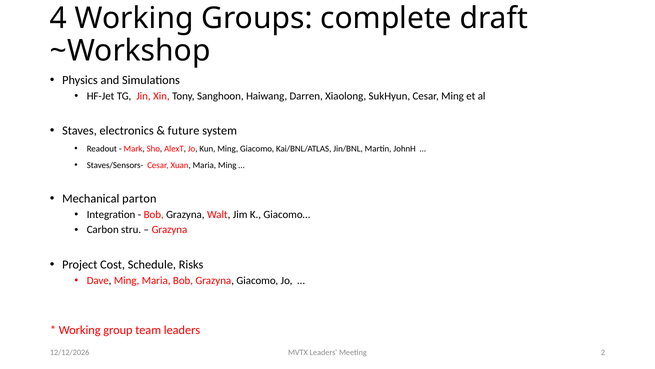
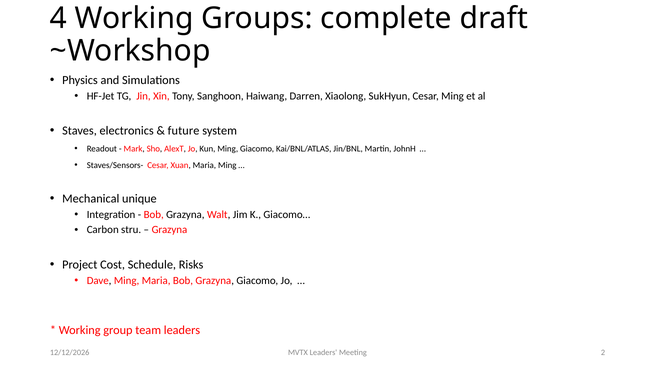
parton: parton -> unique (139, 198)
